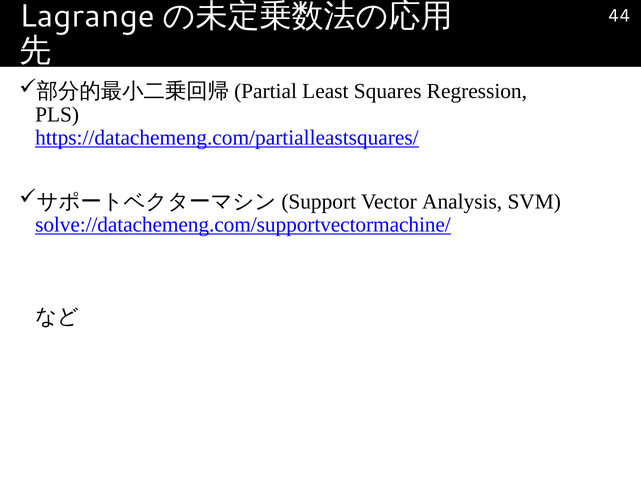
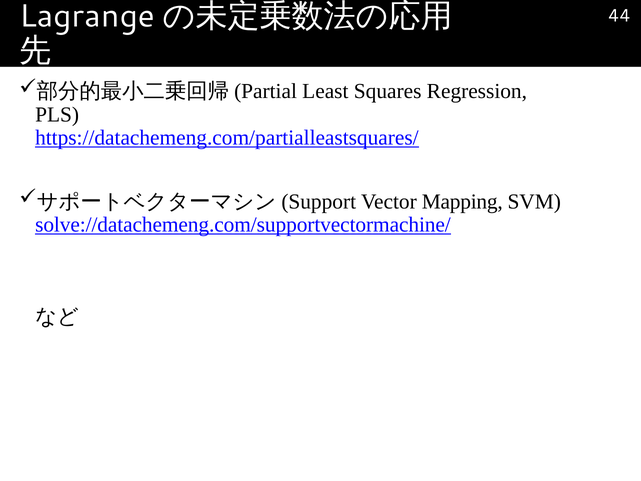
Analysis: Analysis -> Mapping (462, 201)
